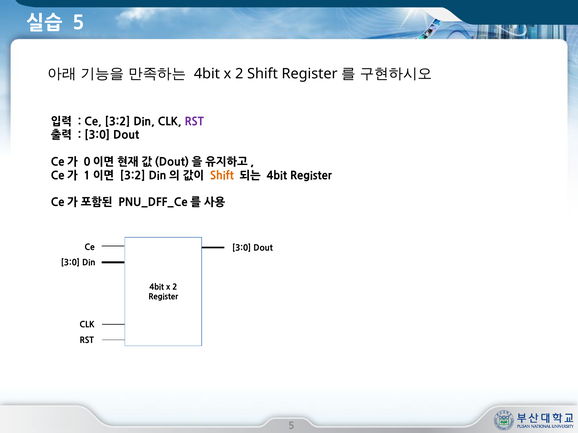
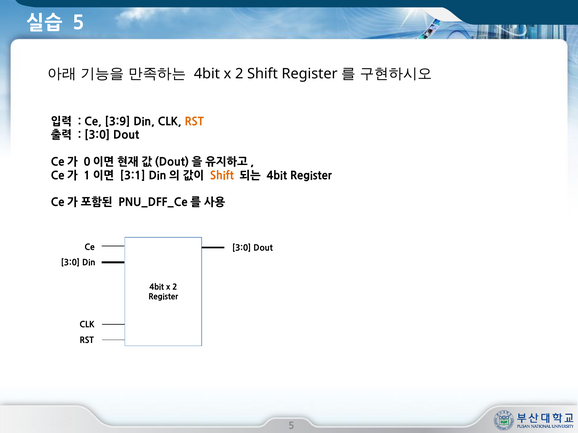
Ce 3:2: 3:2 -> 3:9 (118, 122)
RST colour: purple -> orange (194, 122)
3:2: 3:2 -> 3:1 (133, 176)
